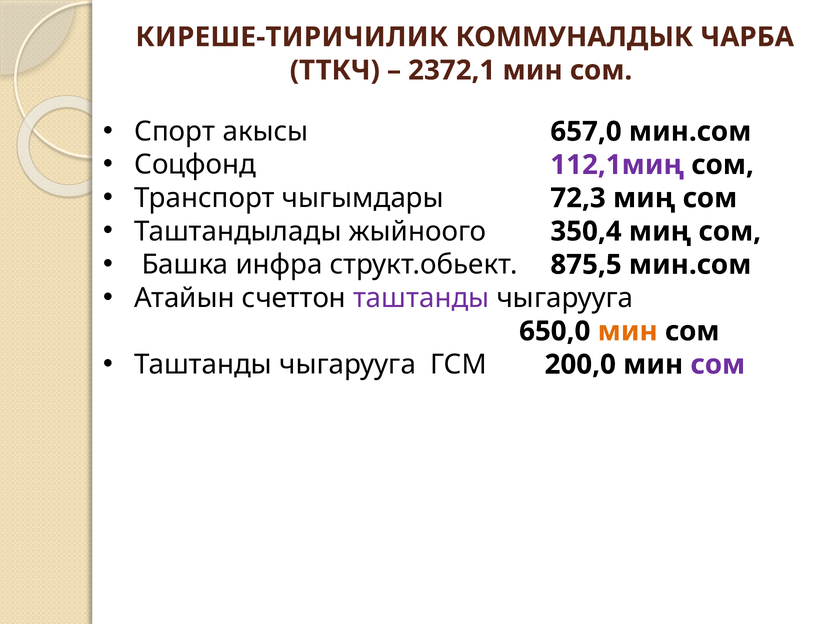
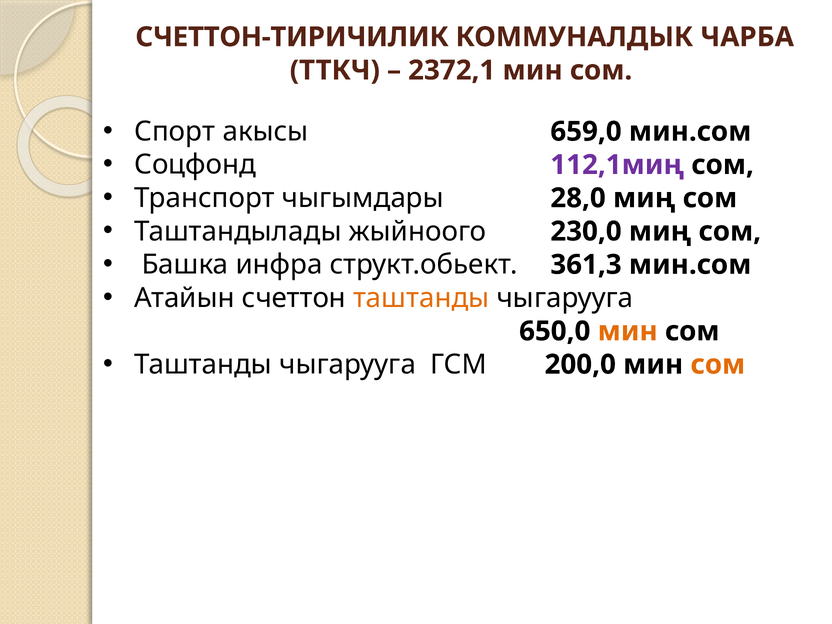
КИРЕШЕ-ТИРИЧИЛИК: КИРЕШЕ-ТИРИЧИЛИК -> СЧЕТТОН-ТИРИЧИЛИК (292, 37)
657,0: 657,0 -> 659,0 (586, 132)
72,3: 72,3 -> 28,0 (578, 198)
350,4: 350,4 -> 230,0 (586, 231)
875,5: 875,5 -> 361,3 (586, 265)
таштанды colour: purple -> orange (421, 298)
сом colour: purple -> orange (718, 364)
